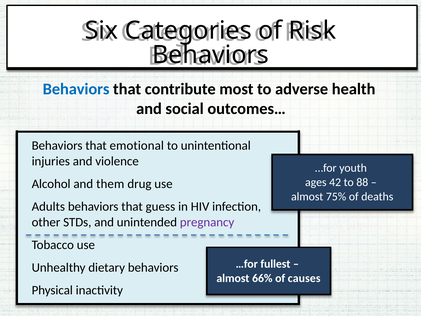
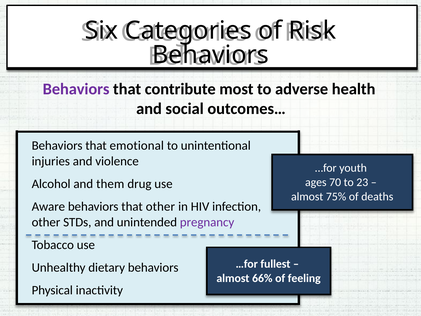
Behaviors colour: blue -> purple (76, 89)
42: 42 -> 70 (335, 182)
88: 88 -> 23 (362, 182)
Adults: Adults -> Aware (48, 206)
that guess: guess -> other (160, 206)
causes: causes -> feeling (304, 278)
